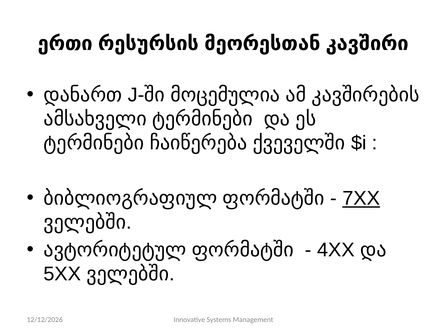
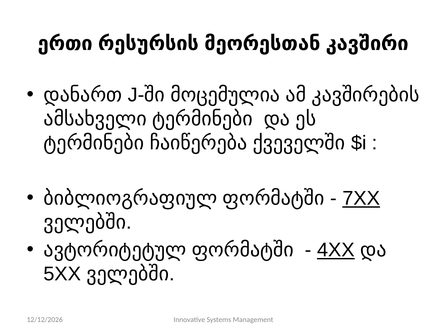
4XX underline: none -> present (336, 250)
